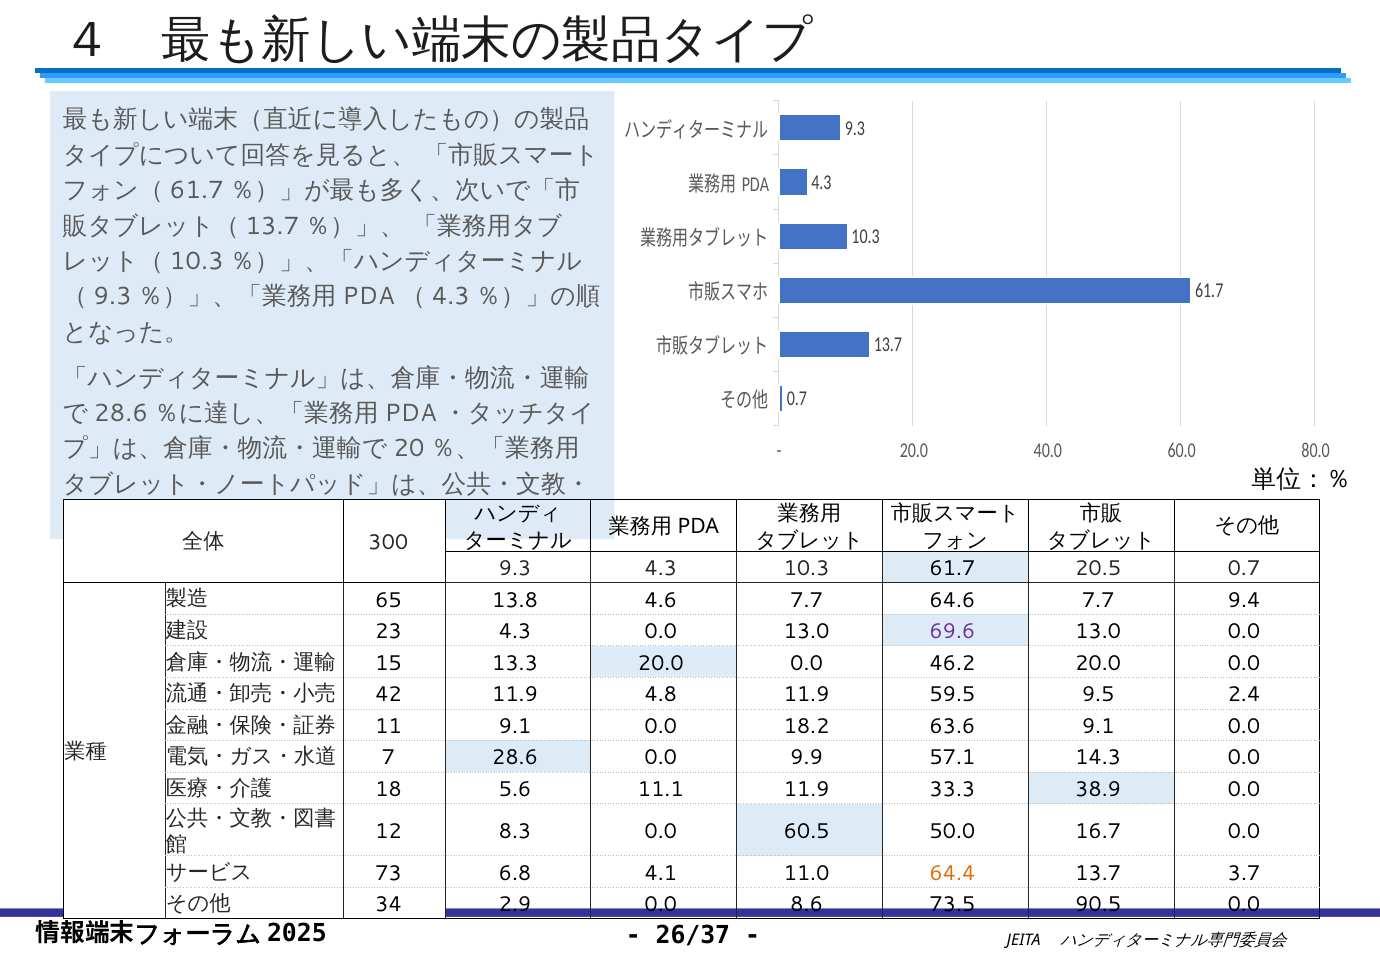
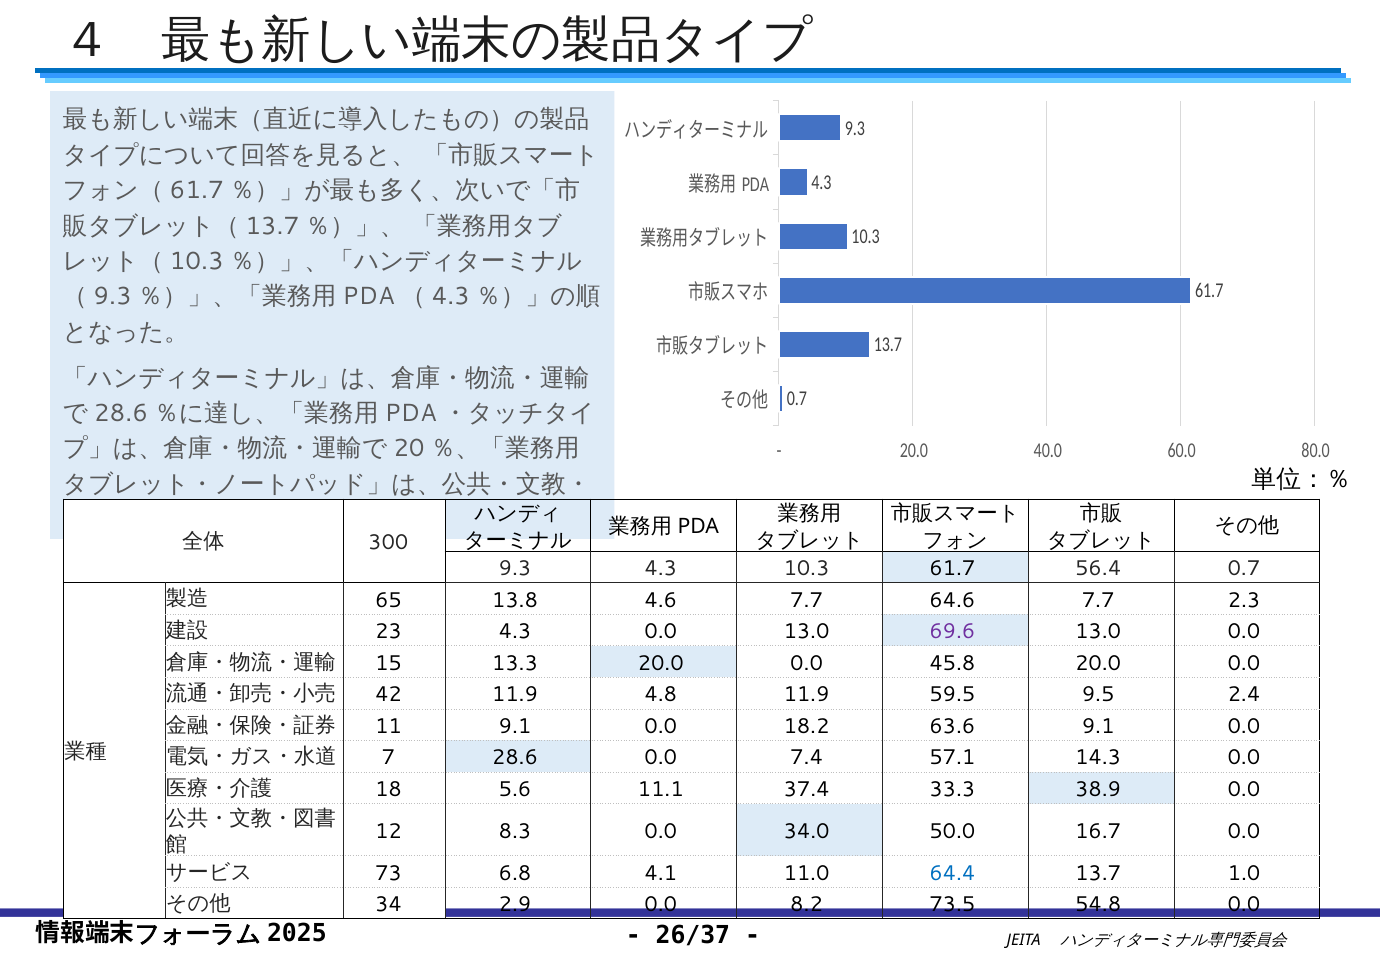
20.5: 20.5 -> 56.4 (1098, 569)
9.4: 9.4 -> 2.3 (1244, 600)
46.2: 46.2 -> 45.8 (952, 663)
9.9: 9.9 -> 7.4 (807, 758)
11.1 11.9: 11.9 -> 37.4 (807, 790)
60.5: 60.5 -> 34.0 (807, 832)
64.4 colour: orange -> blue (952, 873)
3.7: 3.7 -> 1.0 (1244, 873)
8.6: 8.6 -> 8.2 (807, 905)
90.5: 90.5 -> 54.8 (1098, 905)
